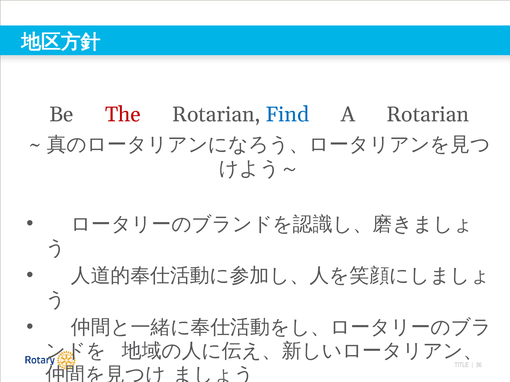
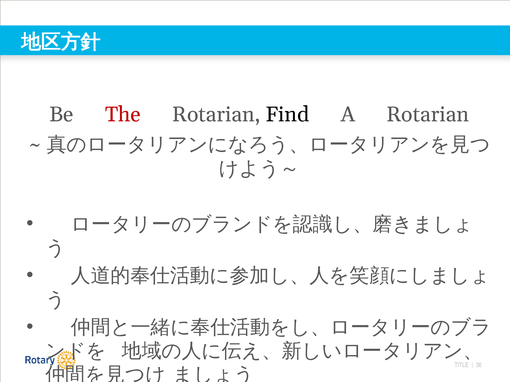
Find colour: blue -> black (287, 115)
